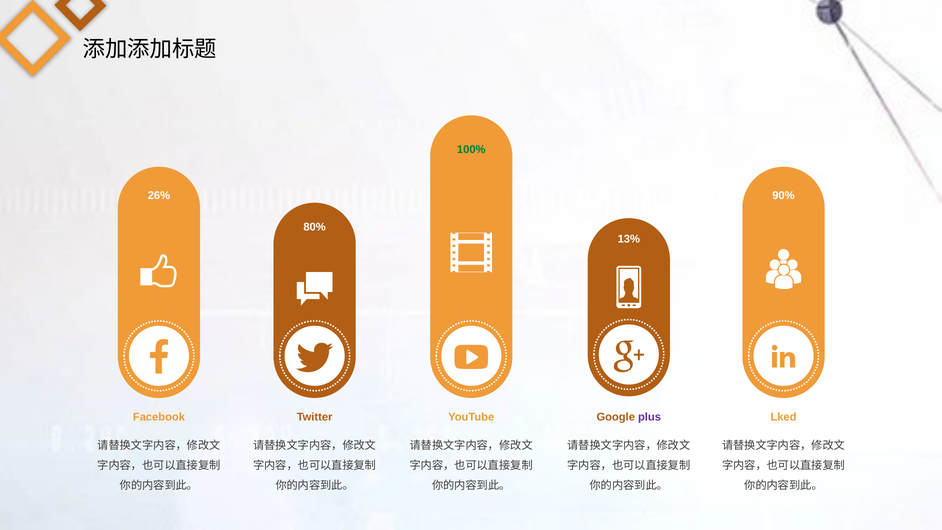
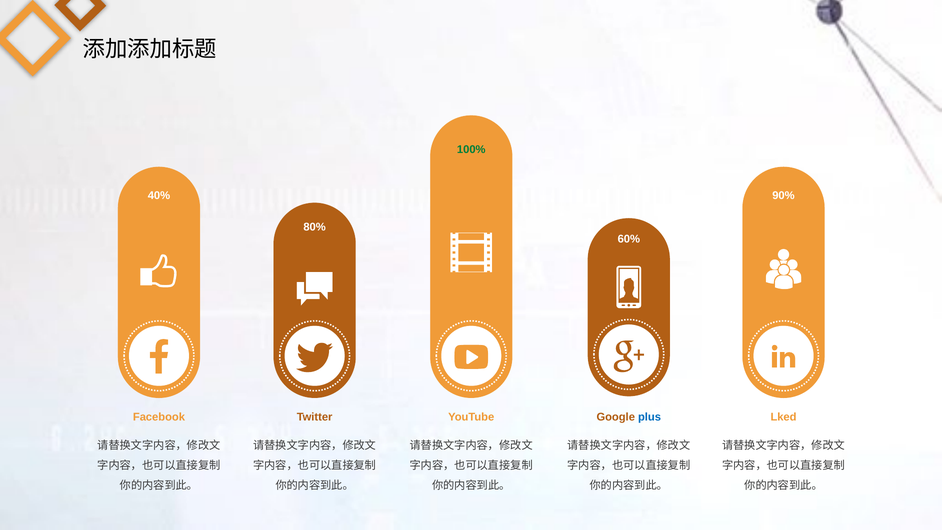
26%: 26% -> 40% (159, 196)
13%: 13% -> 60% (629, 239)
plus colour: purple -> blue (650, 417)
